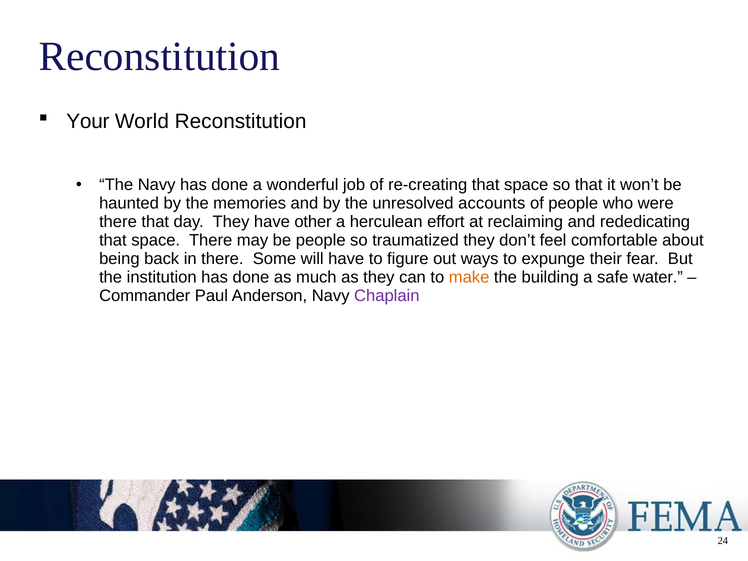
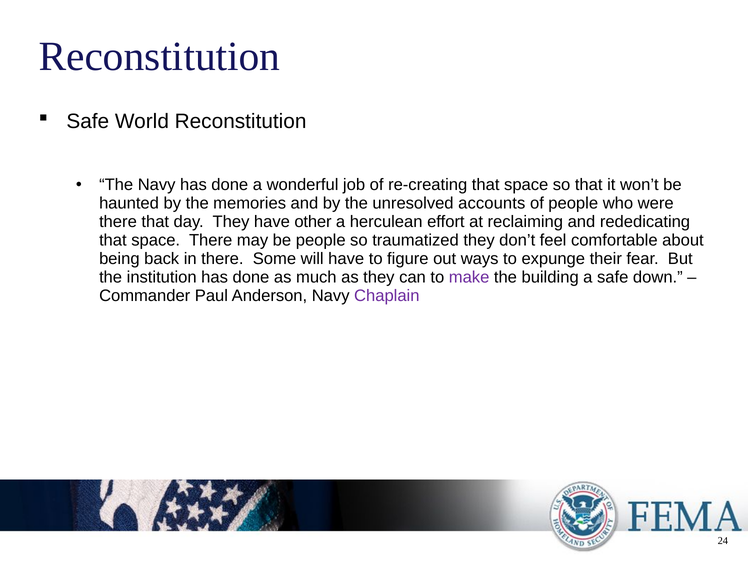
Your: Your -> Safe (88, 121)
make colour: orange -> purple (469, 277)
water: water -> down (658, 277)
